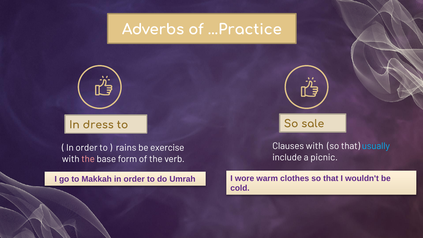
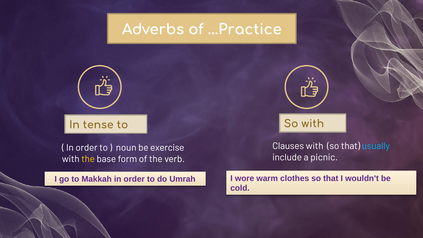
dress: dress -> tense (98, 125)
So sale: sale -> with (313, 124)
rains: rains -> noun (126, 148)
the colour: pink -> yellow (88, 159)
